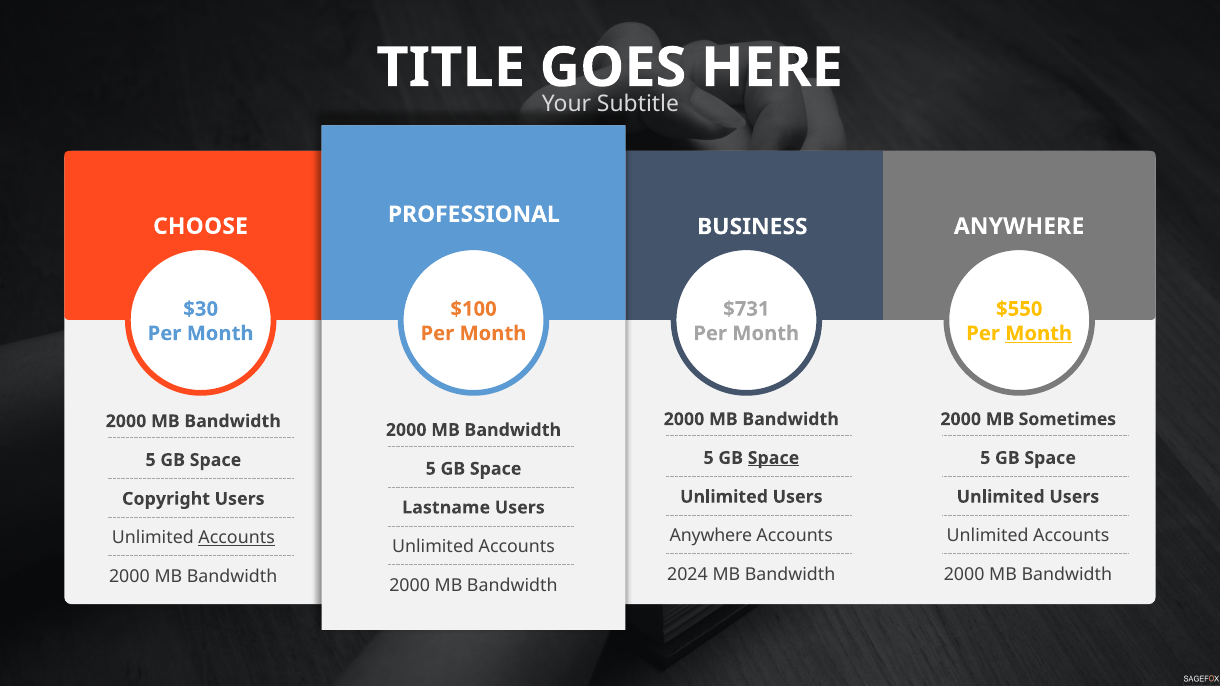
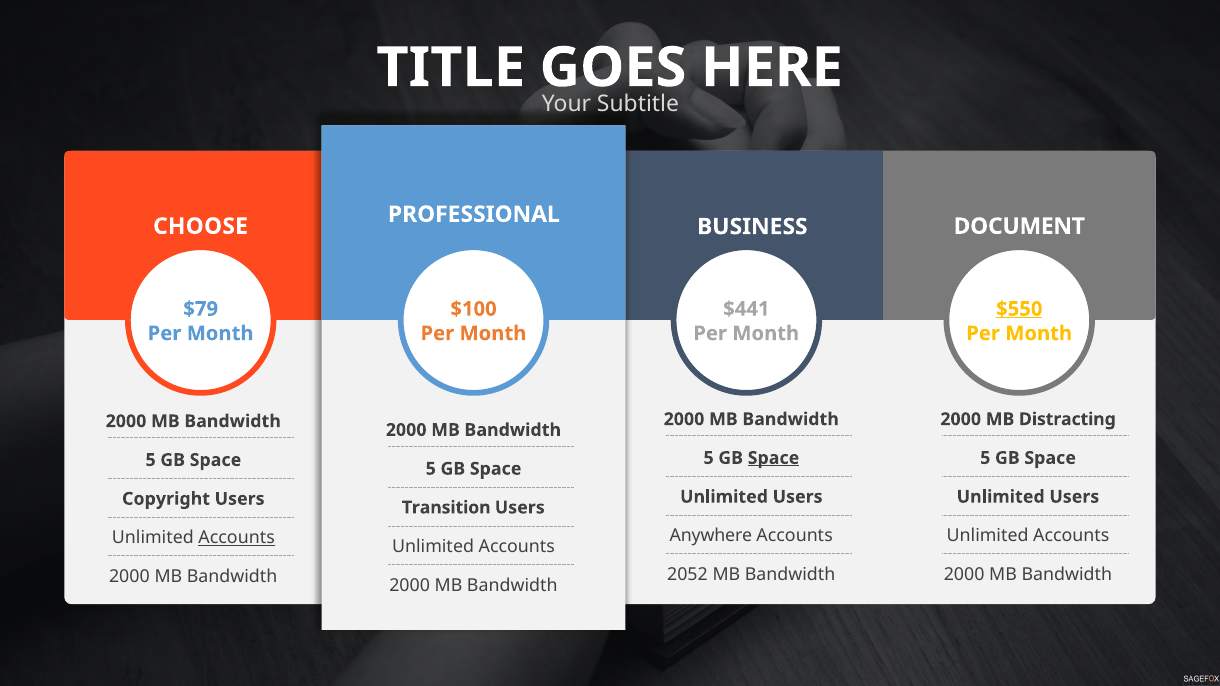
ANYWHERE: ANYWHERE -> DOCUMENT (1019, 226)
$30: $30 -> $79 (201, 309)
$731: $731 -> $441 (746, 309)
$550 underline: none -> present (1019, 309)
Month underline: present -> none (1039, 334)
Sometimes: Sometimes -> Distracting (1067, 419)
Lastname: Lastname -> Transition (446, 508)
2024: 2024 -> 2052 (687, 575)
